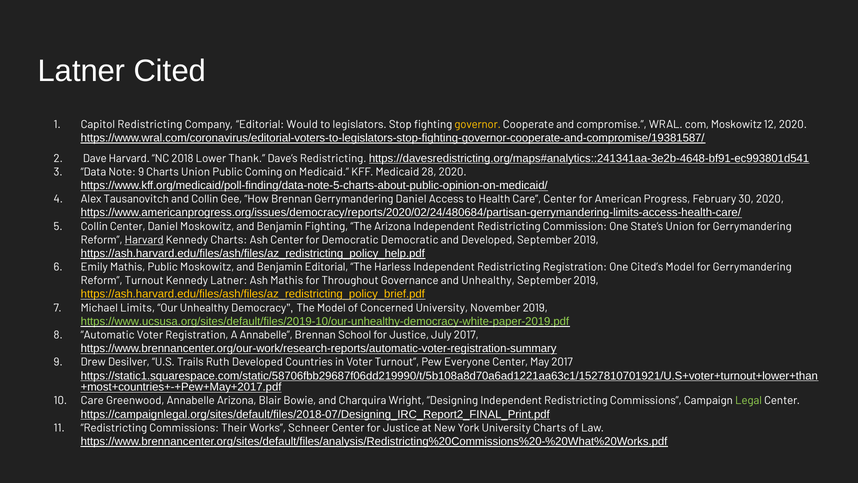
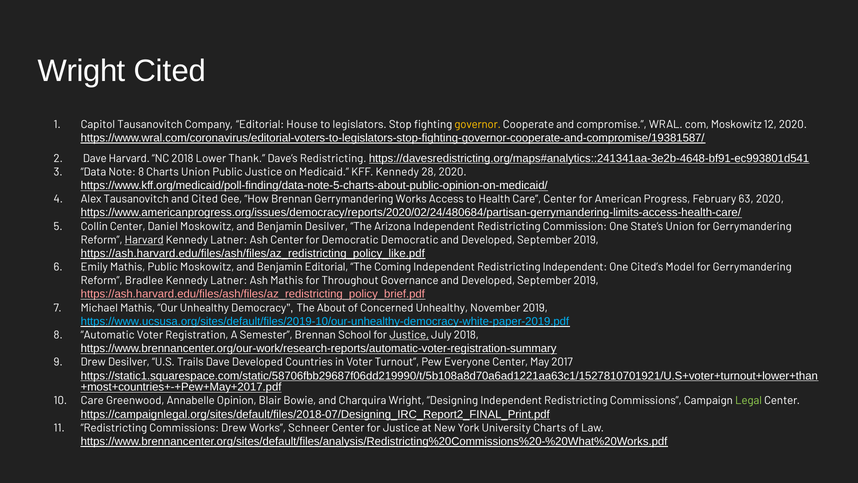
Latner: Latner -> Wright (82, 71)
Capitol Redistricting: Redistricting -> Tausanovitch (150, 124)
Would: Would -> House (302, 124)
Note 9: 9 -> 8 (141, 172)
Public Coming: Coming -> Justice (264, 172)
KFF Medicaid: Medicaid -> Kennedy (397, 172)
and Collin: Collin -> Cited (205, 199)
Gerrymandering Daniel: Daniel -> Works (411, 199)
30: 30 -> 63 (746, 199)
Benjamin Fighting: Fighting -> Desilver (326, 226)
Charts: Charts -> Latner (229, 240)
https://ash.harvard.edu/files/ash/files/az_redistricting_policy_help.pdf: https://ash.harvard.edu/files/ash/files/az_redistricting_policy_help.pdf -> https://ash.harvard.edu/files/ash/files/az_redistricting_policy_like.pdf (253, 253)
Harless: Harless -> Coming (393, 267)
Redistricting Registration: Registration -> Independent (575, 267)
Reform Turnout: Turnout -> Bradlee (144, 280)
Governance and Unhealthy: Unhealthy -> Developed (488, 280)
https://ash.harvard.edu/files/ash/files/az_redistricting_policy_brief.pdf colour: yellow -> pink (253, 294)
Michael Limits: Limits -> Mathis (138, 308)
The Model: Model -> About (331, 308)
Concerned University: University -> Unhealthy (442, 308)
https://www.ucsusa.org/sites/default/files/2019-10/our-unhealthy-democracy-white-paper-2019.pdf colour: light green -> light blue (325, 321)
A Annabelle: Annabelle -> Semester (266, 335)
Justice underline: none -> present (409, 335)
July 2017: 2017 -> 2018 (466, 335)
Trails Ruth: Ruth -> Dave (218, 362)
Annabelle Arizona: Arizona -> Opinion (237, 400)
Commissions Their: Their -> Drew (234, 428)
